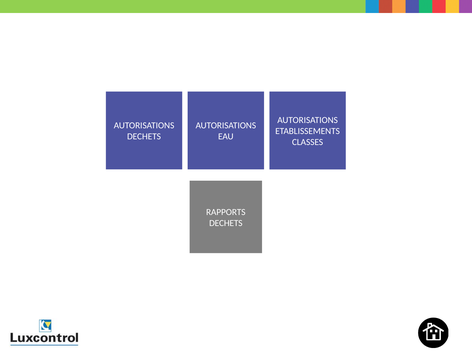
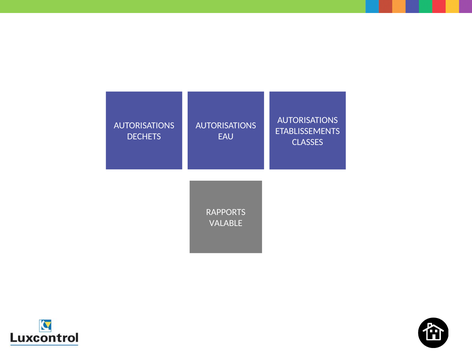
DECHETS: DECHETS -> VALABLE (226, 223)
